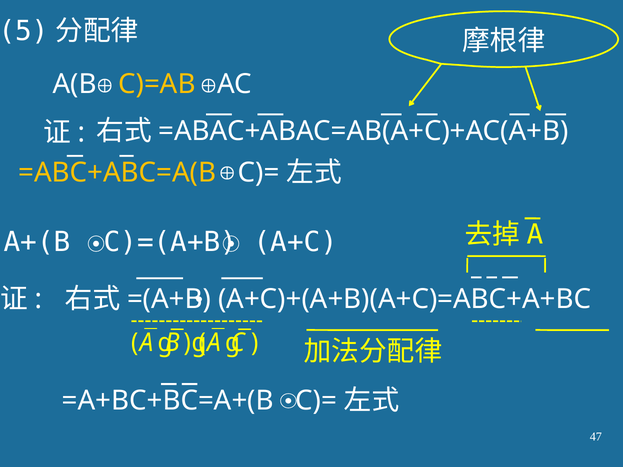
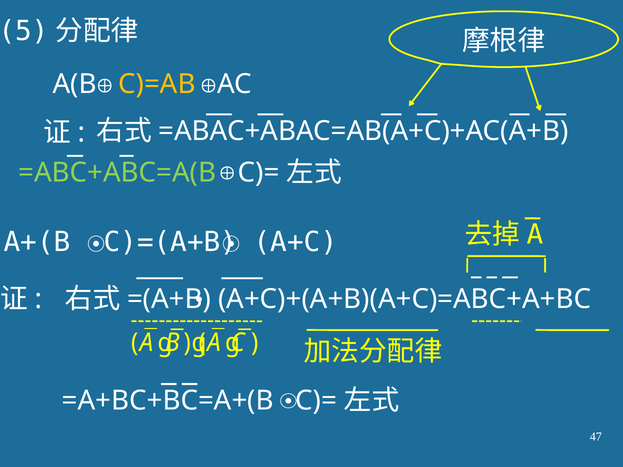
=ABC+ABC=A(B colour: yellow -> light green (117, 173)
